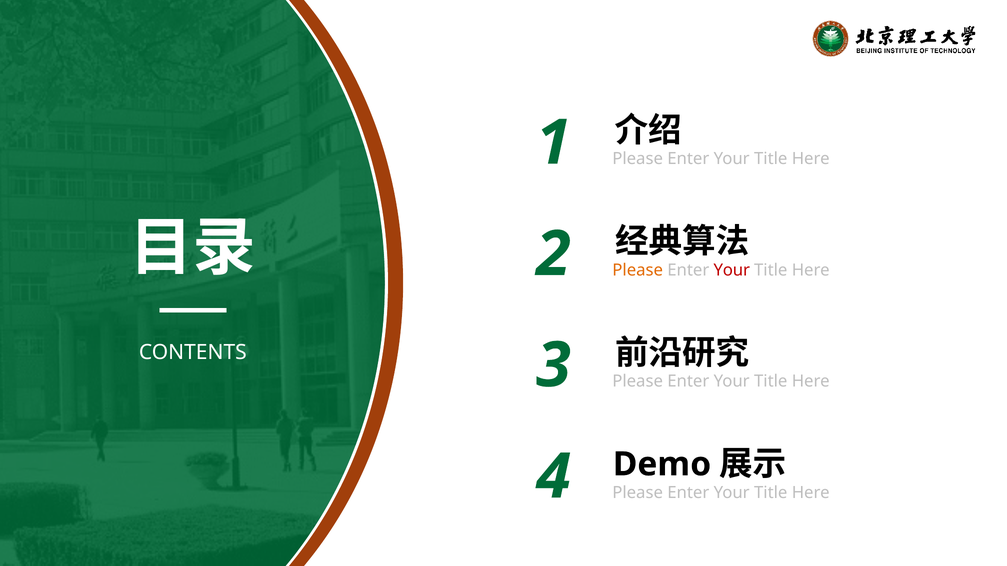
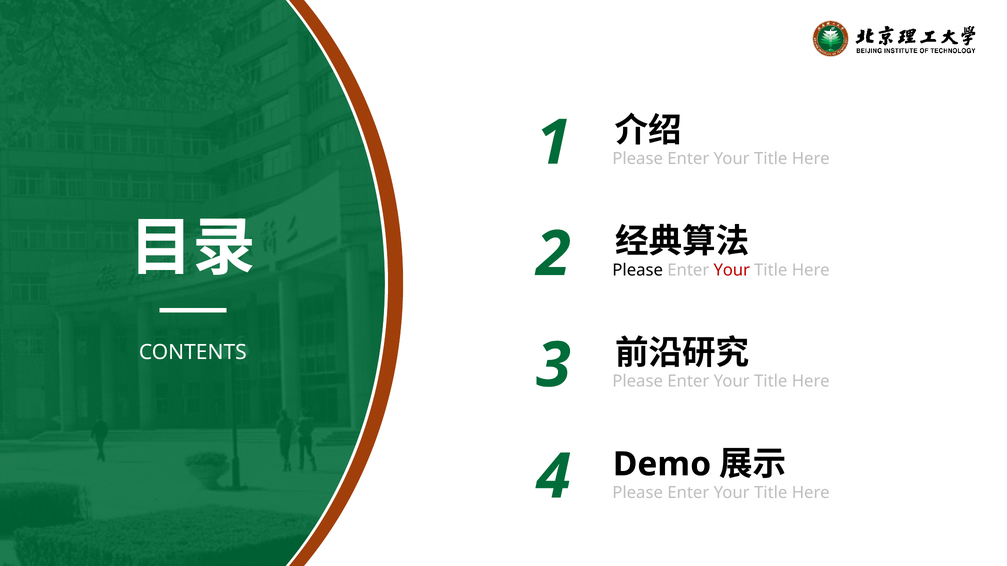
Please colour: orange -> black (638, 270)
